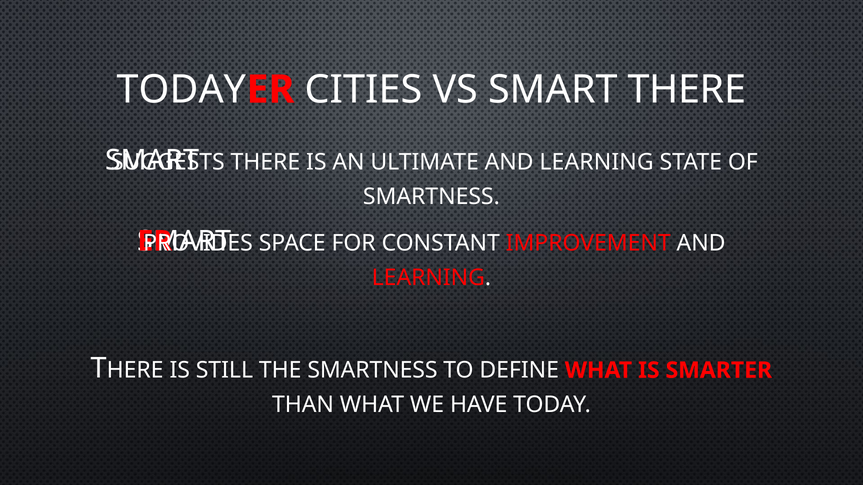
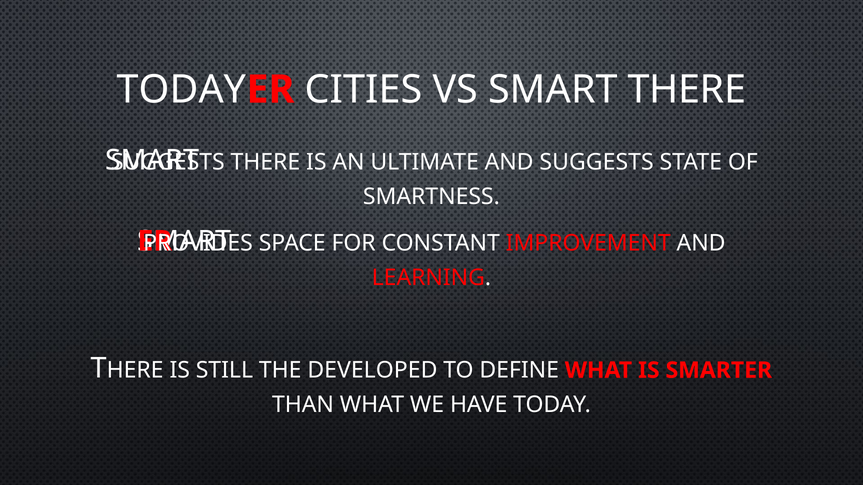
ULTIMATE AND LEARNING: LEARNING -> SUGGESTS (597, 162)
THE SMARTNESS: SMARTNESS -> DEVELOPED (372, 371)
